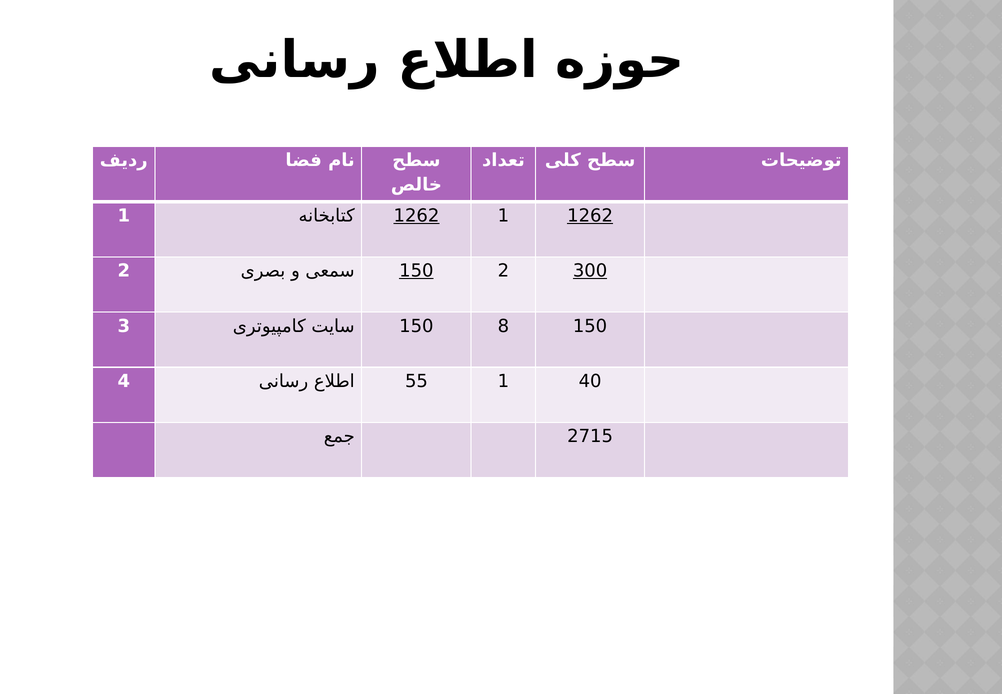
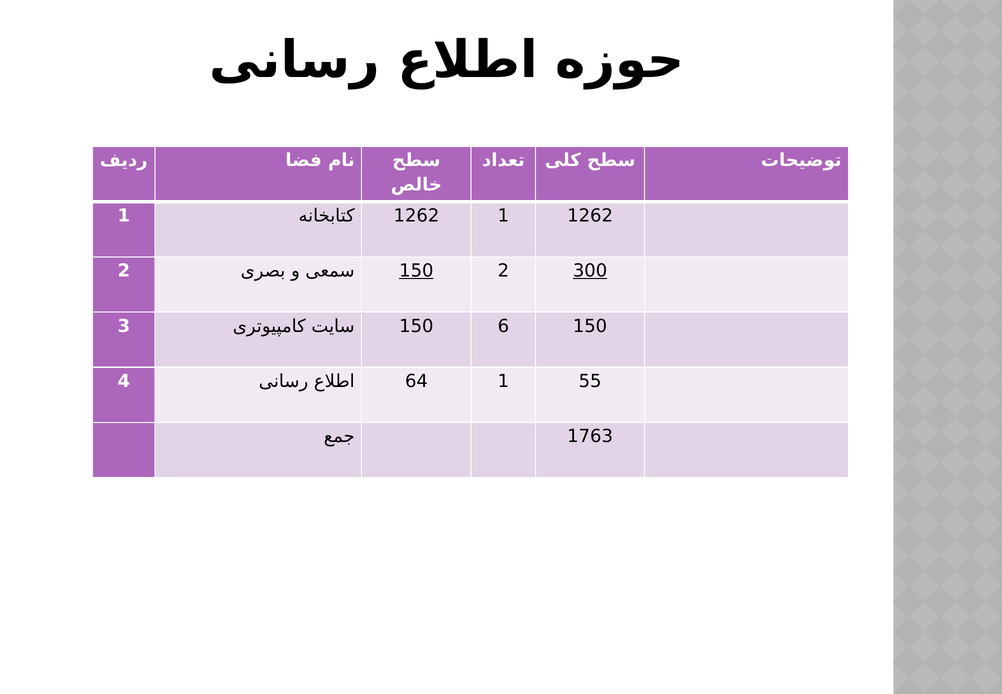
1262 underline: present -> none (416, 216)
1262 underline: present -> none (590, 216)
8: 8 -> 6 (503, 326)
55: 55 -> 64 (416, 381)
40: 40 -> 55 (590, 381)
2715: 2715 -> 1763 (590, 436)
